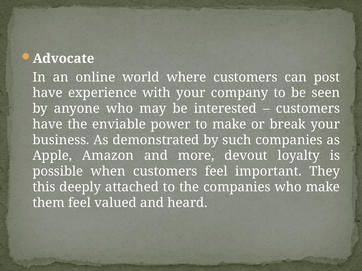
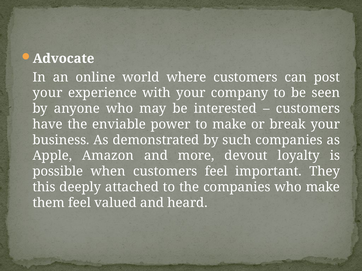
have: have -> your (48, 93)
